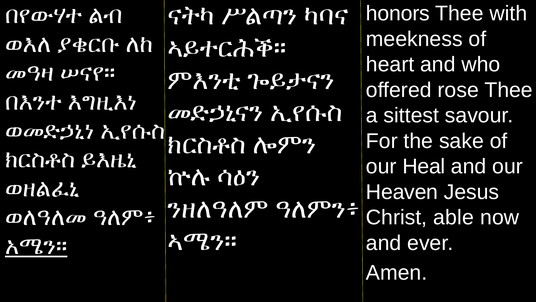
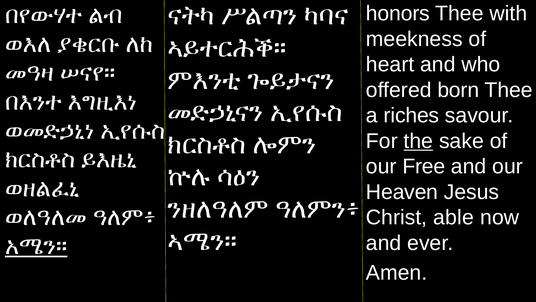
rose: rose -> born (458, 90)
sittest: sittest -> riches (411, 115)
the underline: none -> present (418, 141)
Heal: Heal -> Free (424, 166)
